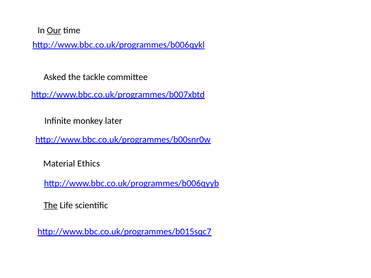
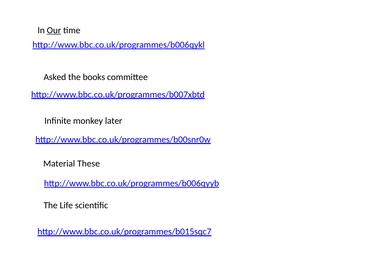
tackle: tackle -> books (94, 77)
Ethics: Ethics -> These (89, 164)
The underline: present -> none (51, 206)
